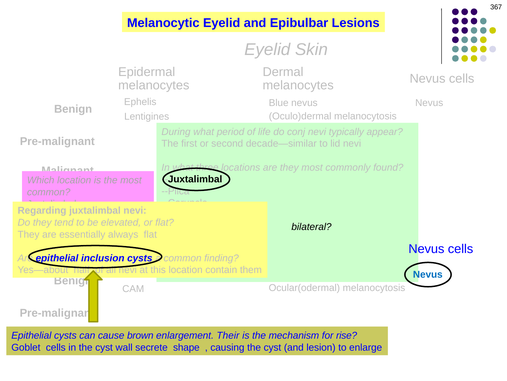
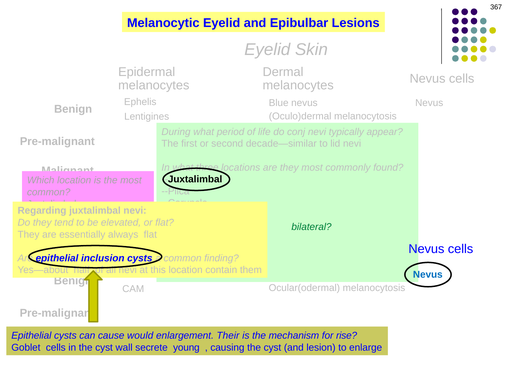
bilateral colour: black -> green (311, 226)
brown: brown -> would (140, 335)
shape: shape -> young (186, 347)
